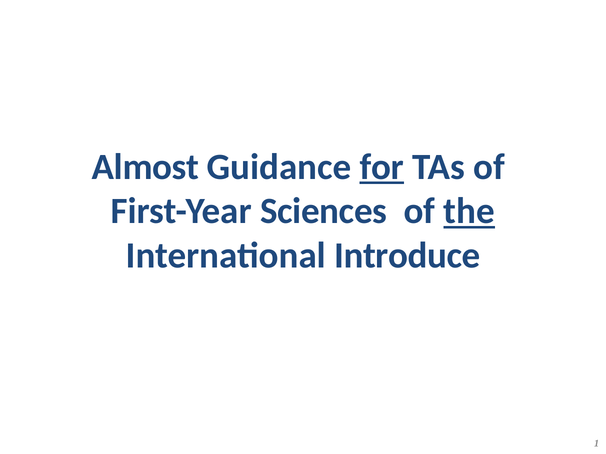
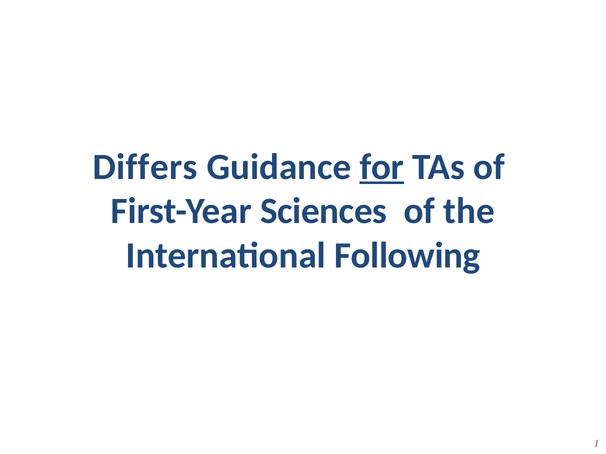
Almost: Almost -> Differs (145, 167)
the underline: present -> none (469, 211)
Introduce: Introduce -> Following (407, 256)
